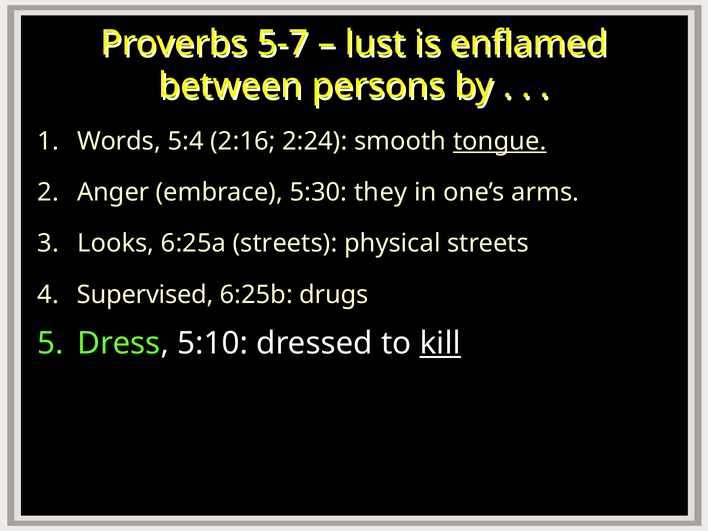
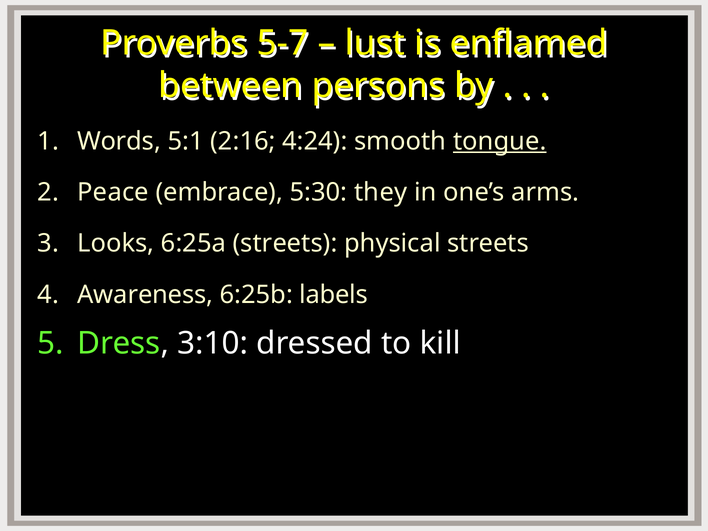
5:4: 5:4 -> 5:1 (186, 141)
2:24: 2:24 -> 4:24 (315, 141)
Anger: Anger -> Peace (113, 192)
Supervised: Supervised -> Awareness (145, 295)
drugs: drugs -> labels (334, 295)
5:10: 5:10 -> 3:10 (213, 343)
kill underline: present -> none (440, 343)
